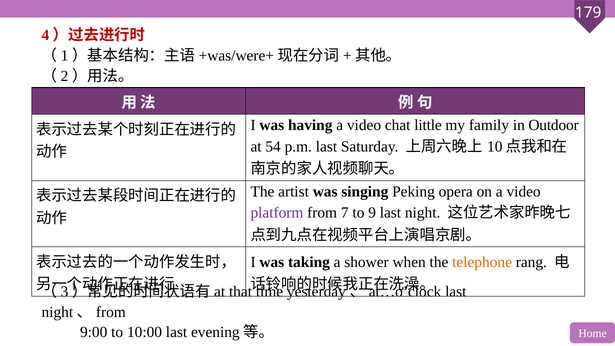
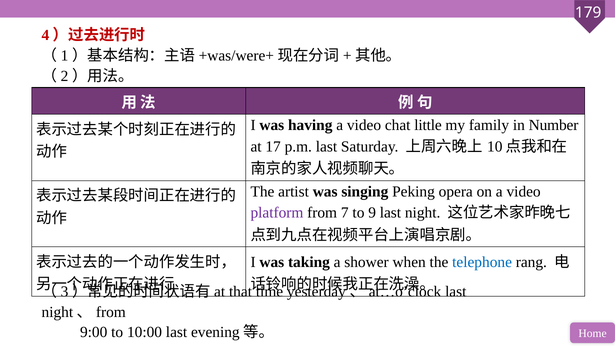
Outdoor: Outdoor -> Number (554, 125)
54: 54 -> 17 (273, 146)
telephone colour: orange -> blue (482, 262)
